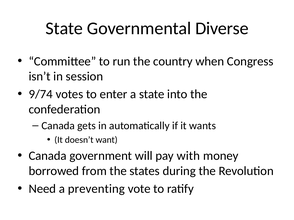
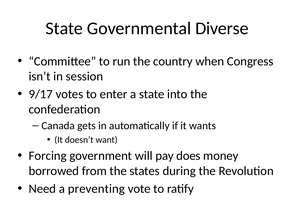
9/74: 9/74 -> 9/17 (41, 94)
Canada: Canada -> Forcing (48, 156)
with: with -> does (188, 156)
